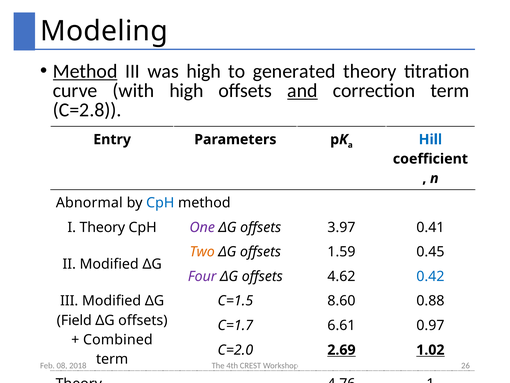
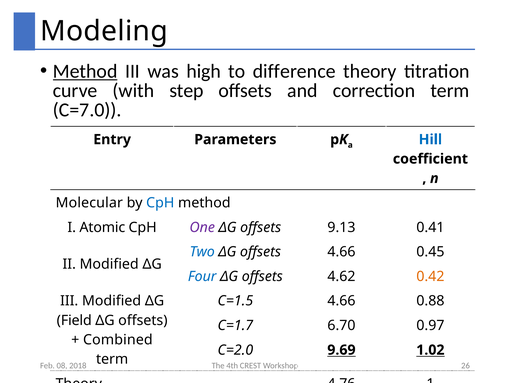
generated: generated -> difference (294, 71)
with high: high -> step (186, 90)
and underline: present -> none (302, 90)
C=2.8: C=2.8 -> C=7.0 (87, 110)
Abnormal: Abnormal -> Molecular (89, 203)
I Theory: Theory -> Atomic (102, 227)
3.97: 3.97 -> 9.13 (341, 227)
Two colour: orange -> blue (202, 252)
offsets 1.59: 1.59 -> 4.66 (341, 252)
Four colour: purple -> blue (202, 276)
0.42 colour: blue -> orange (430, 276)
C=1.5 8.60: 8.60 -> 4.66 (341, 301)
6.61: 6.61 -> 6.70 (341, 325)
2.69: 2.69 -> 9.69 (341, 350)
